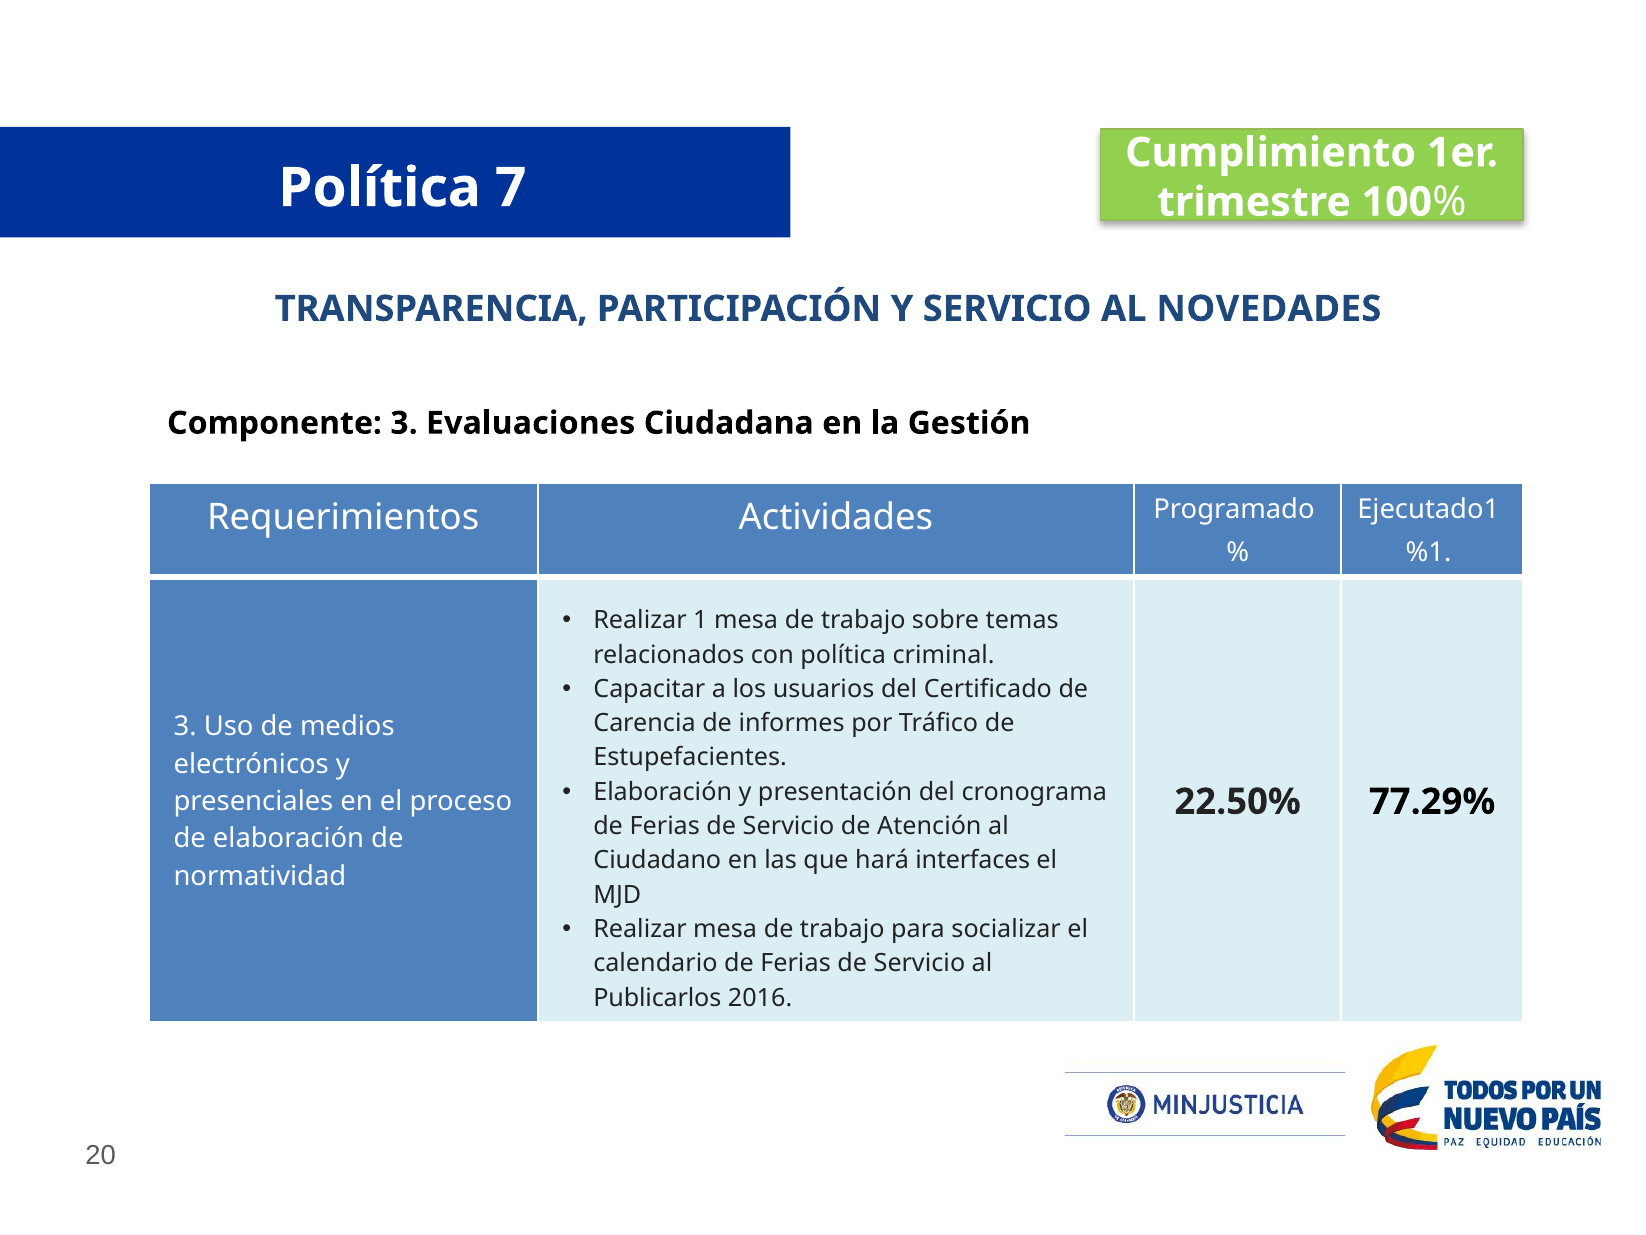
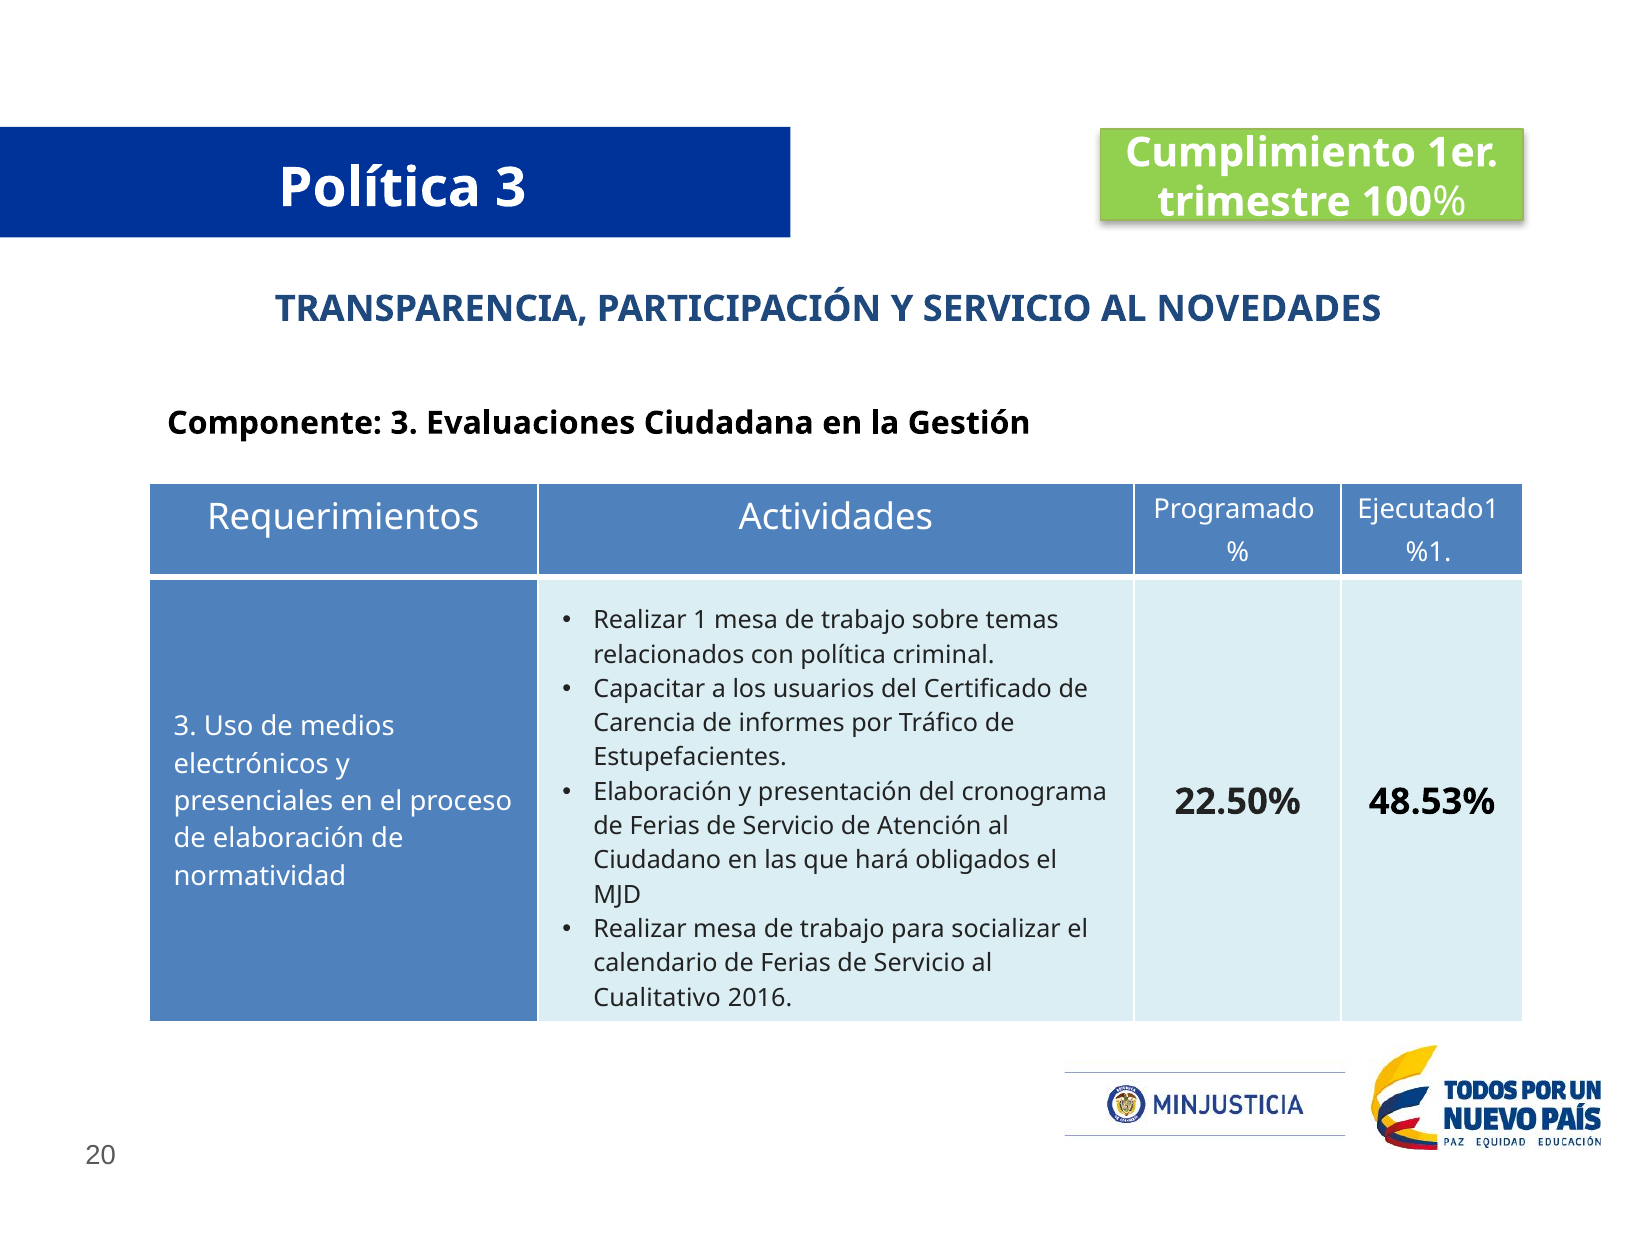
Política 7: 7 -> 3 (511, 188)
77.29%: 77.29% -> 48.53% (1432, 801)
interfaces: interfaces -> obligados (973, 860)
Publicarlos: Publicarlos -> Cualitativo (657, 997)
